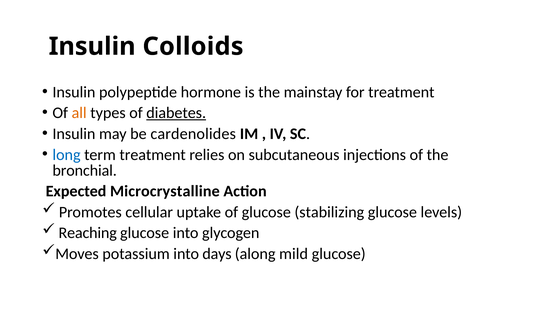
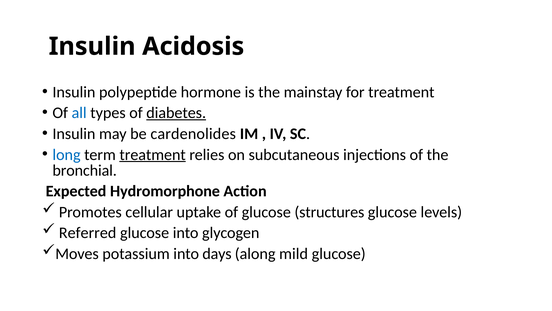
Colloids: Colloids -> Acidosis (193, 46)
all colour: orange -> blue (79, 113)
treatment underline: none -> present (153, 154)
Microcrystalline: Microcrystalline -> Hydromorphone (165, 191)
stabilizing: stabilizing -> structures (329, 212)
Reaching: Reaching -> Referred (88, 233)
